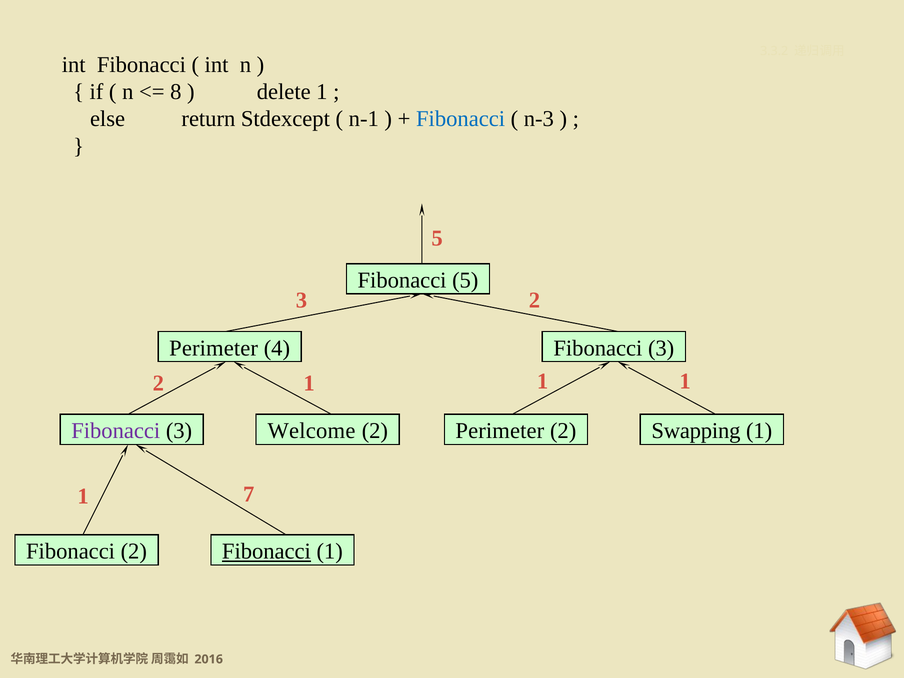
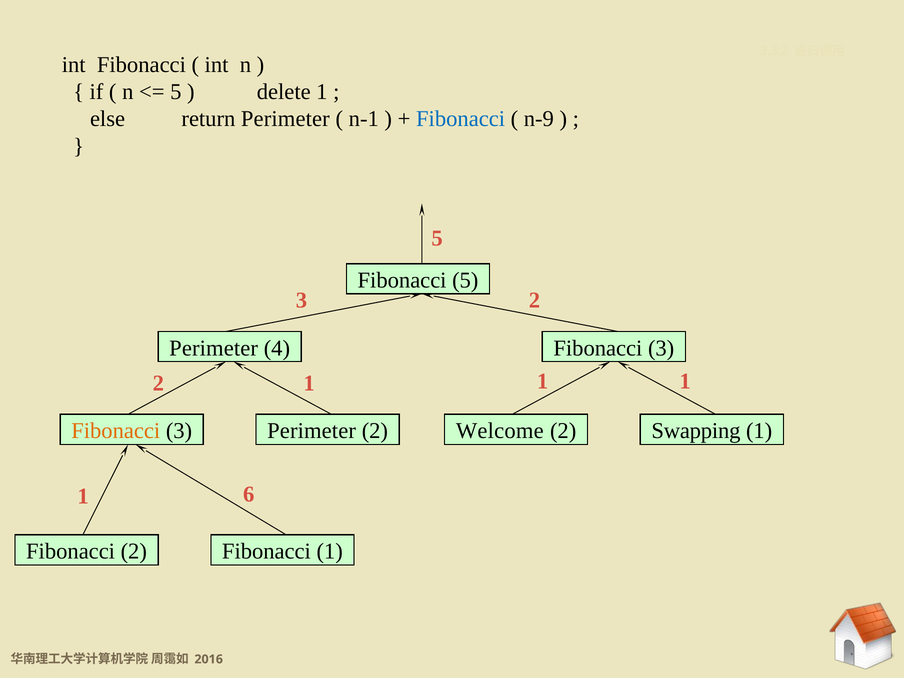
8: 8 -> 5 (176, 92)
return Stdexcept: Stdexcept -> Perimeter (285, 119)
n-3: n-3 -> n-9 (539, 119)
Fibonacci colour: purple -> orange (116, 431)
3 Welcome: Welcome -> Perimeter (312, 431)
Perimeter: Perimeter -> Welcome (500, 431)
7: 7 -> 6 (249, 494)
Fibonacci underline: present -> none (266, 551)
